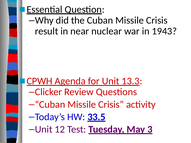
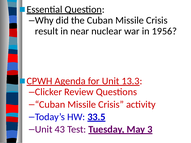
1943: 1943 -> 1956 (164, 31)
12: 12 -> 43 (60, 130)
